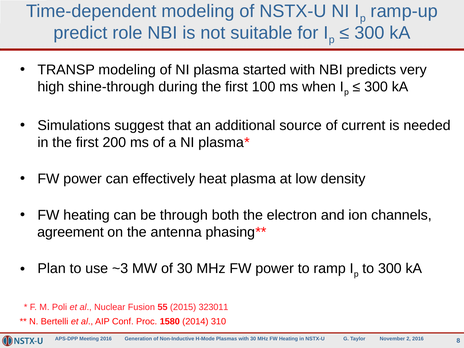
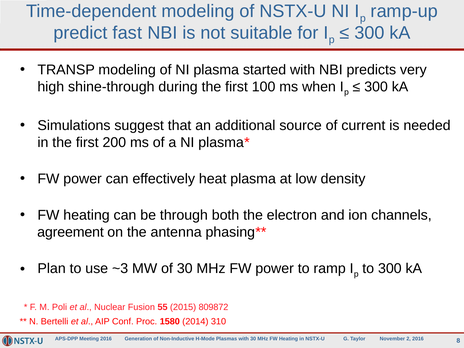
role: role -> fast (127, 33)
323011: 323011 -> 809872 (213, 307)
